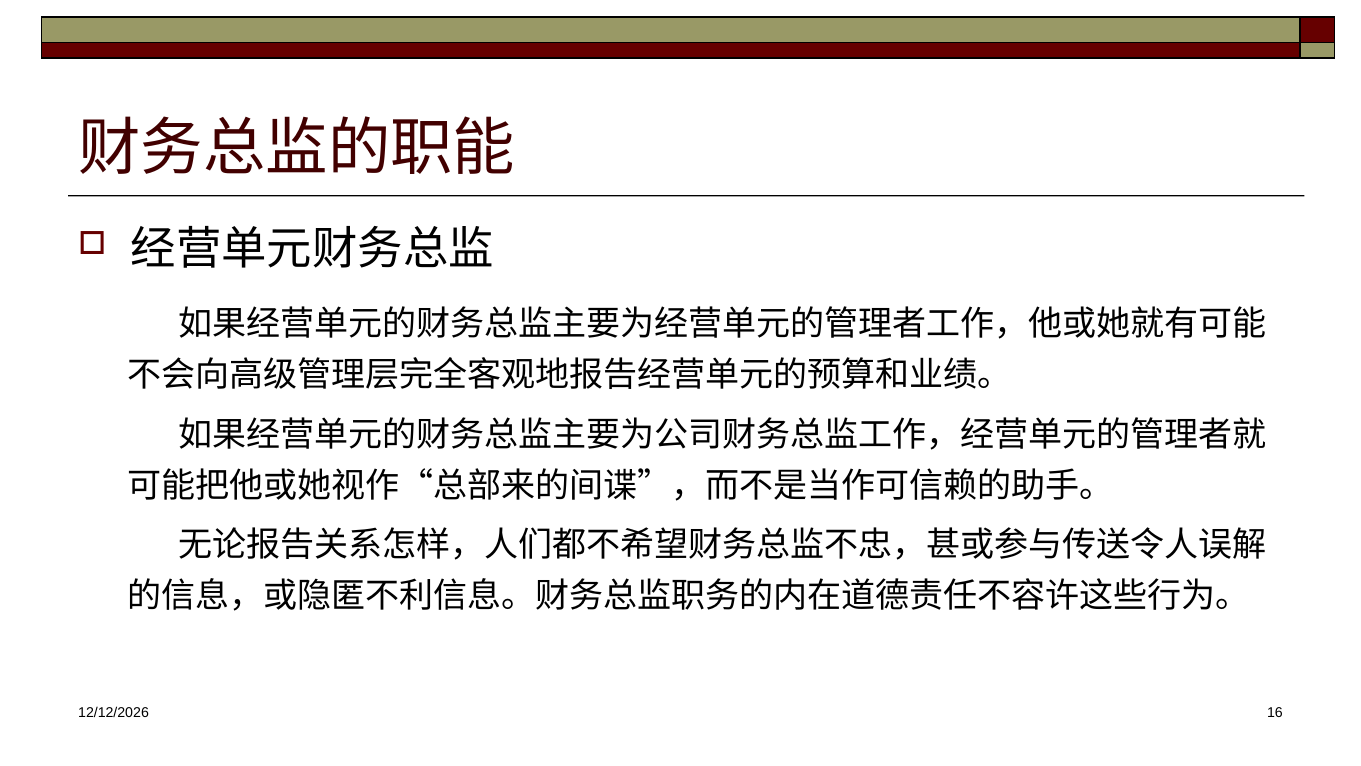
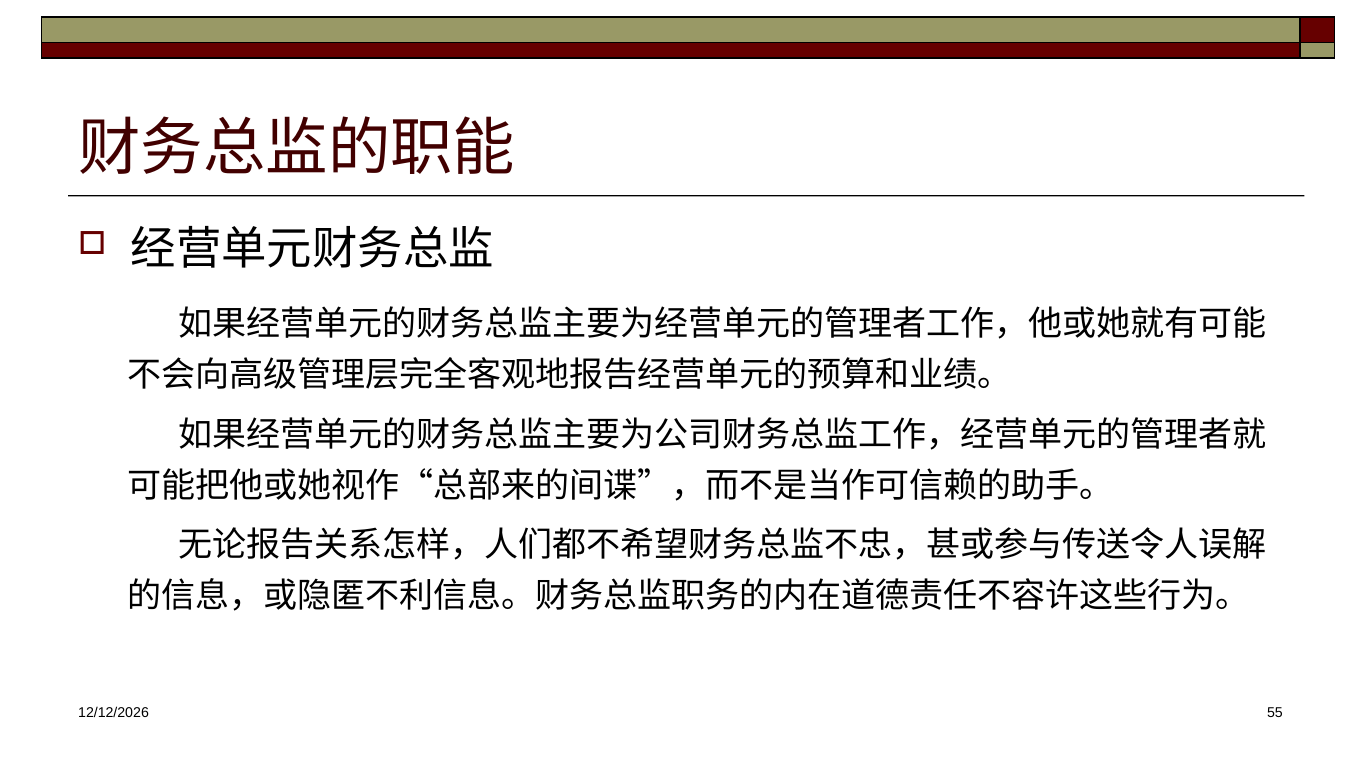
16: 16 -> 55 (1275, 712)
